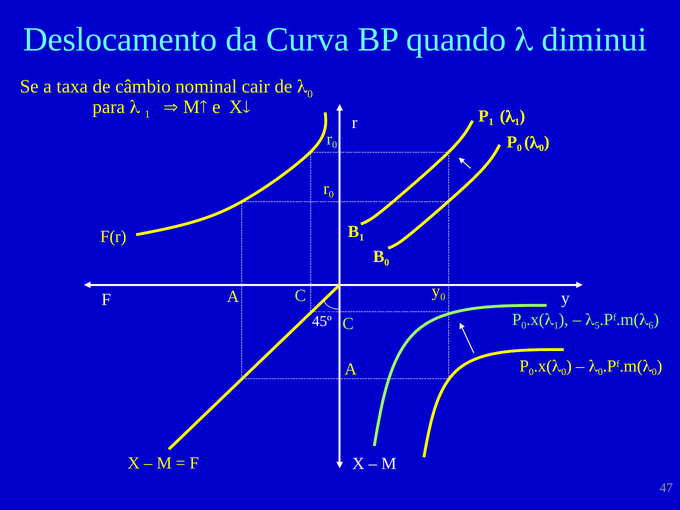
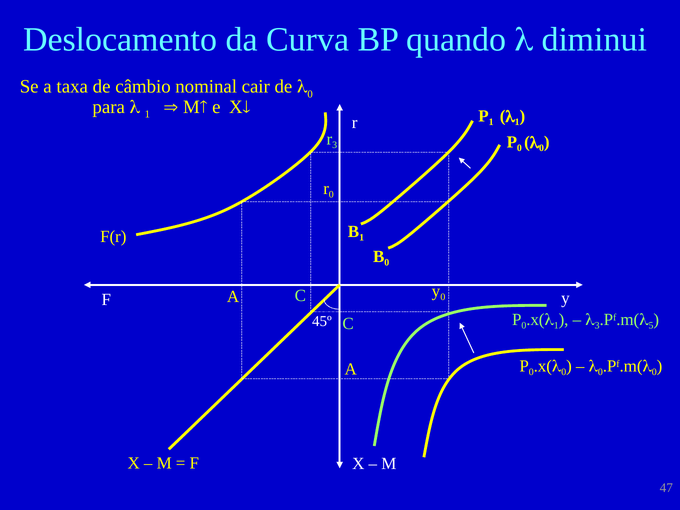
0: 0 -> 3 (335, 145)
5: 5 -> 3 (597, 325)
6: 6 -> 5 (651, 325)
